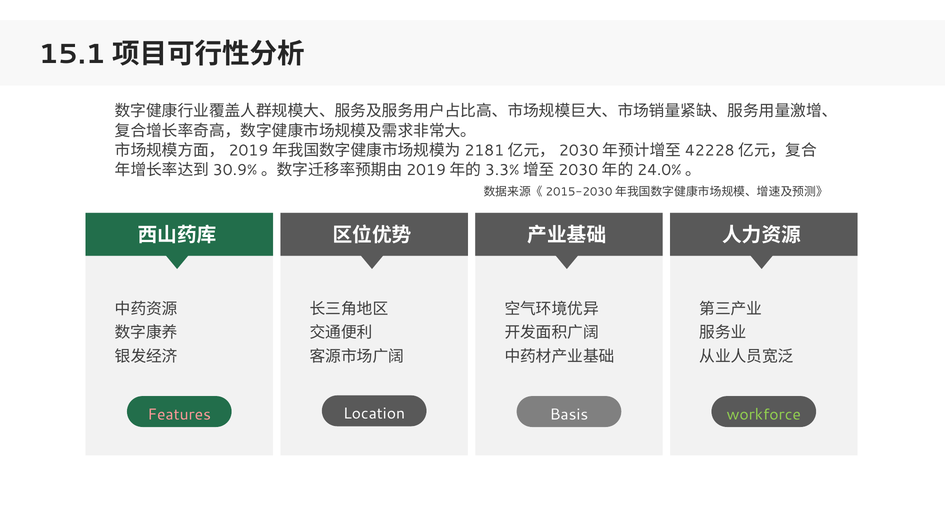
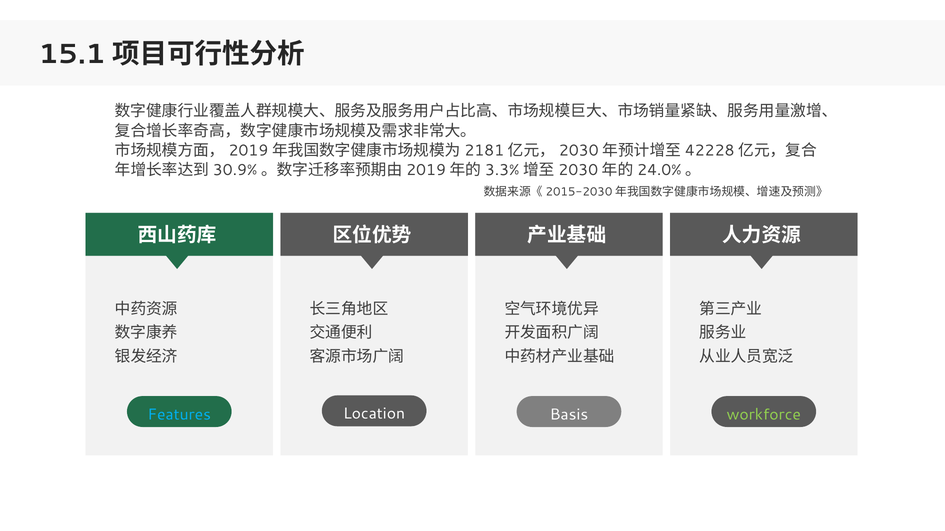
Features colour: pink -> light blue (179, 415)
